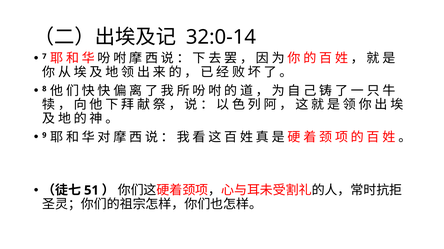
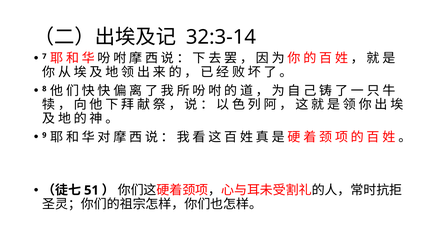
32:0-14: 32:0-14 -> 32:3-14 (221, 37)
